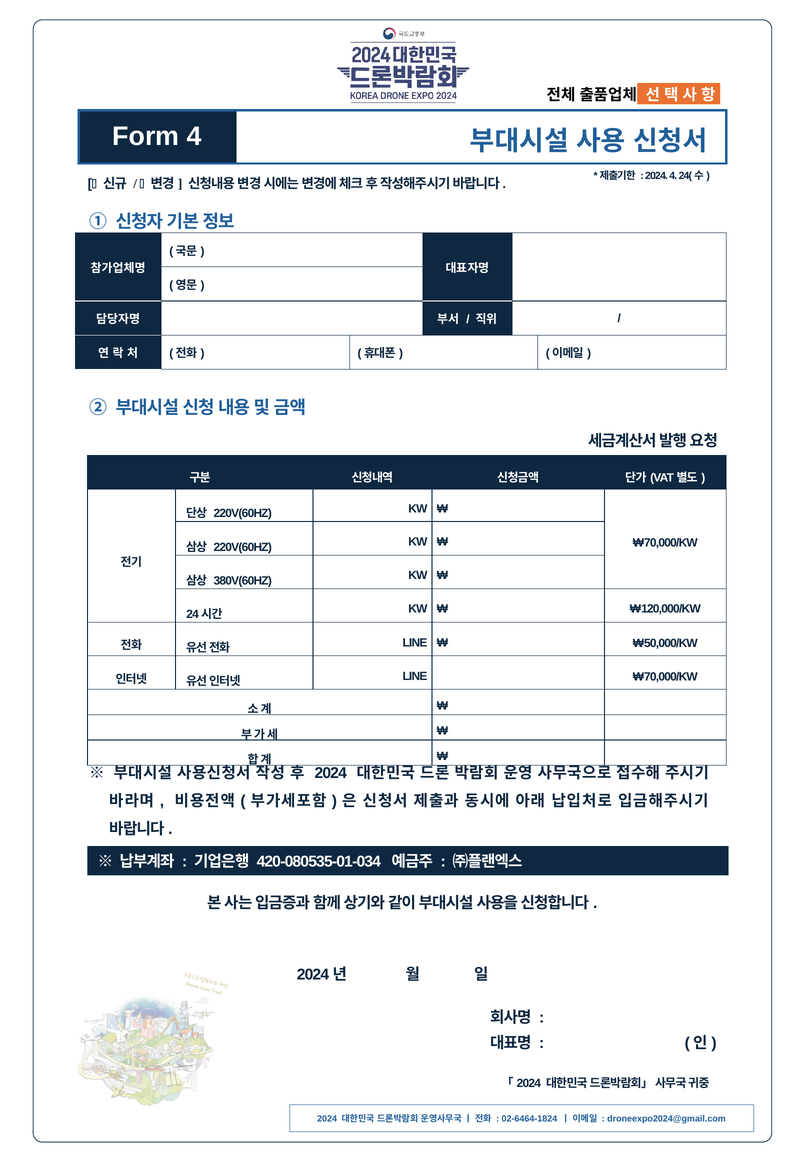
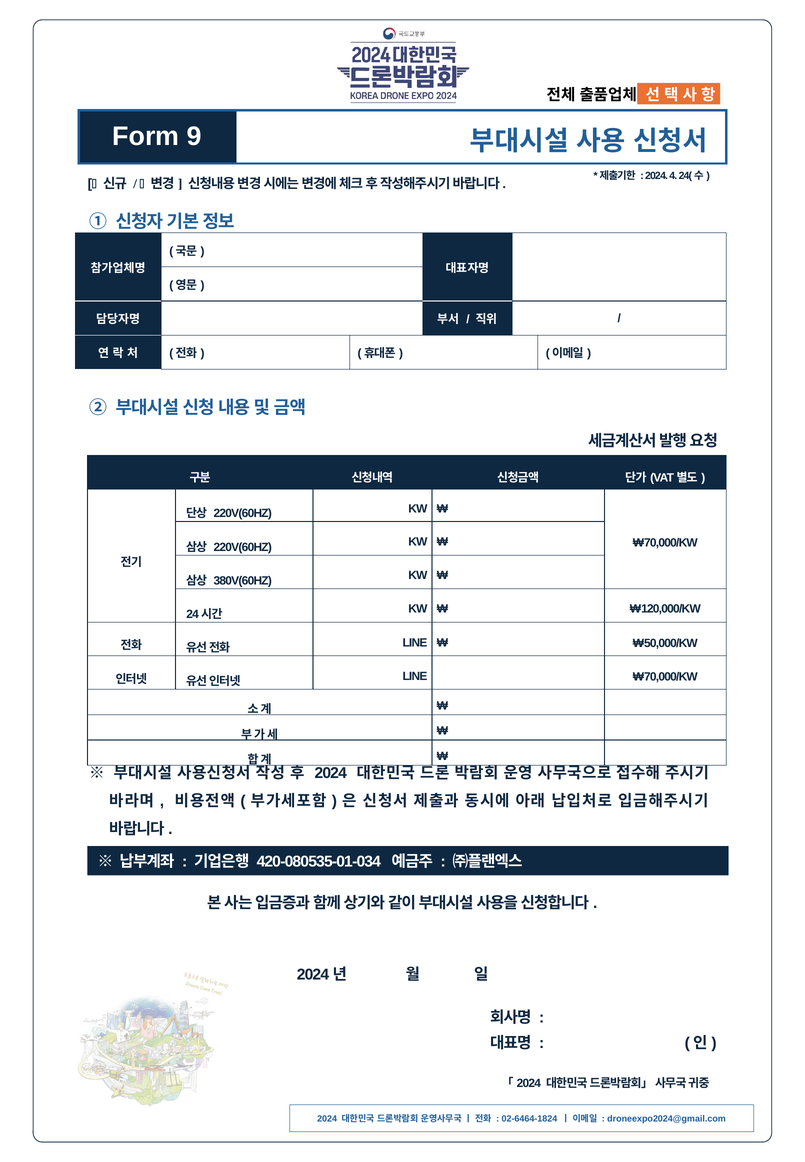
Form 4: 4 -> 9 (194, 136)
